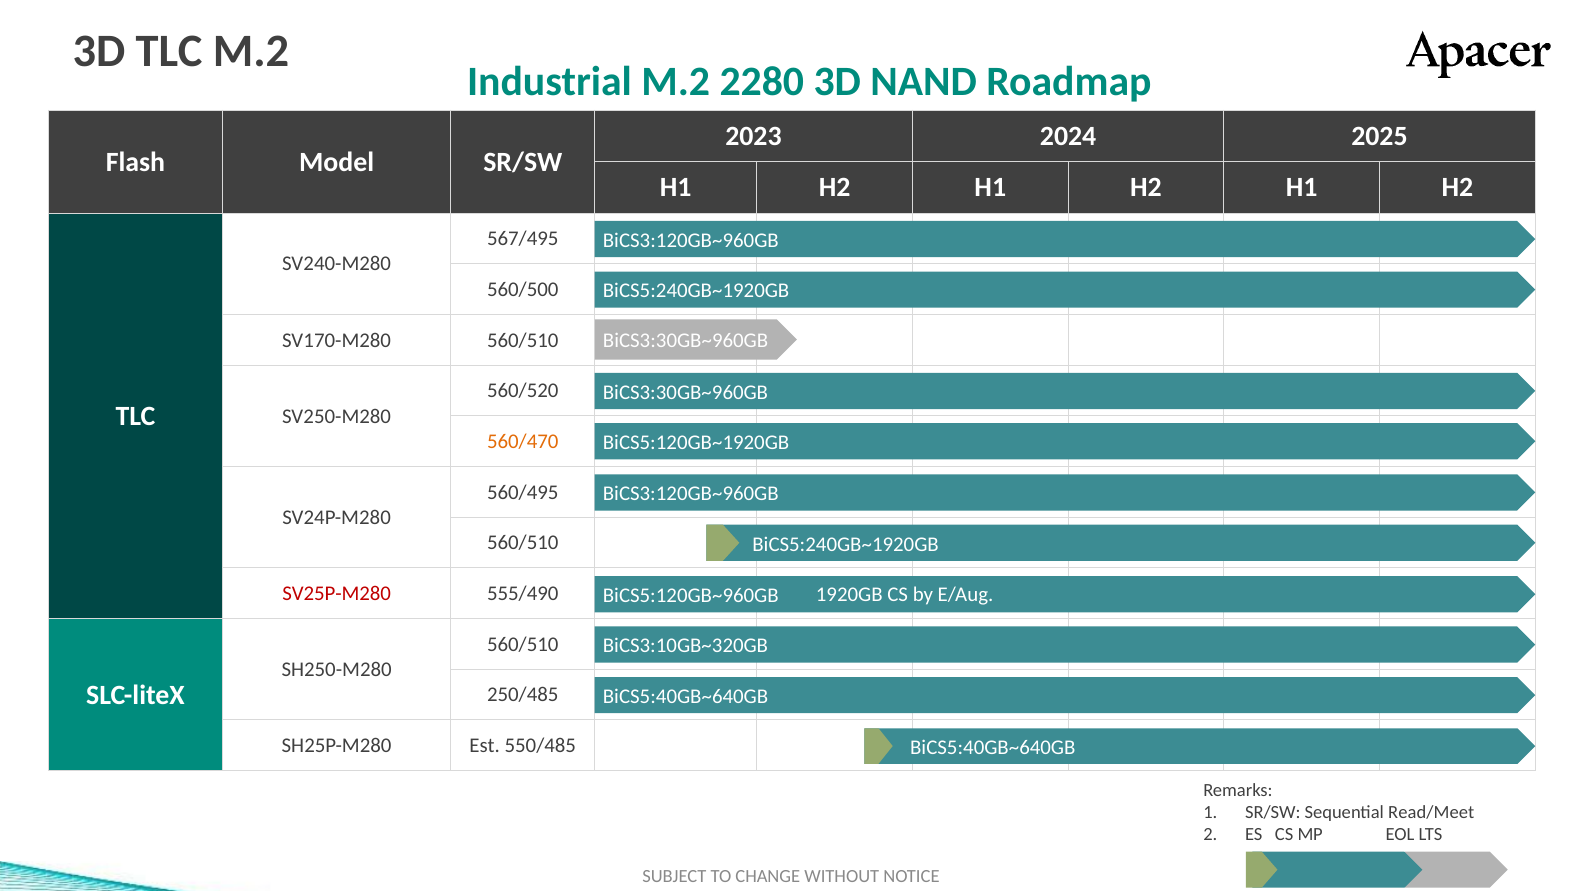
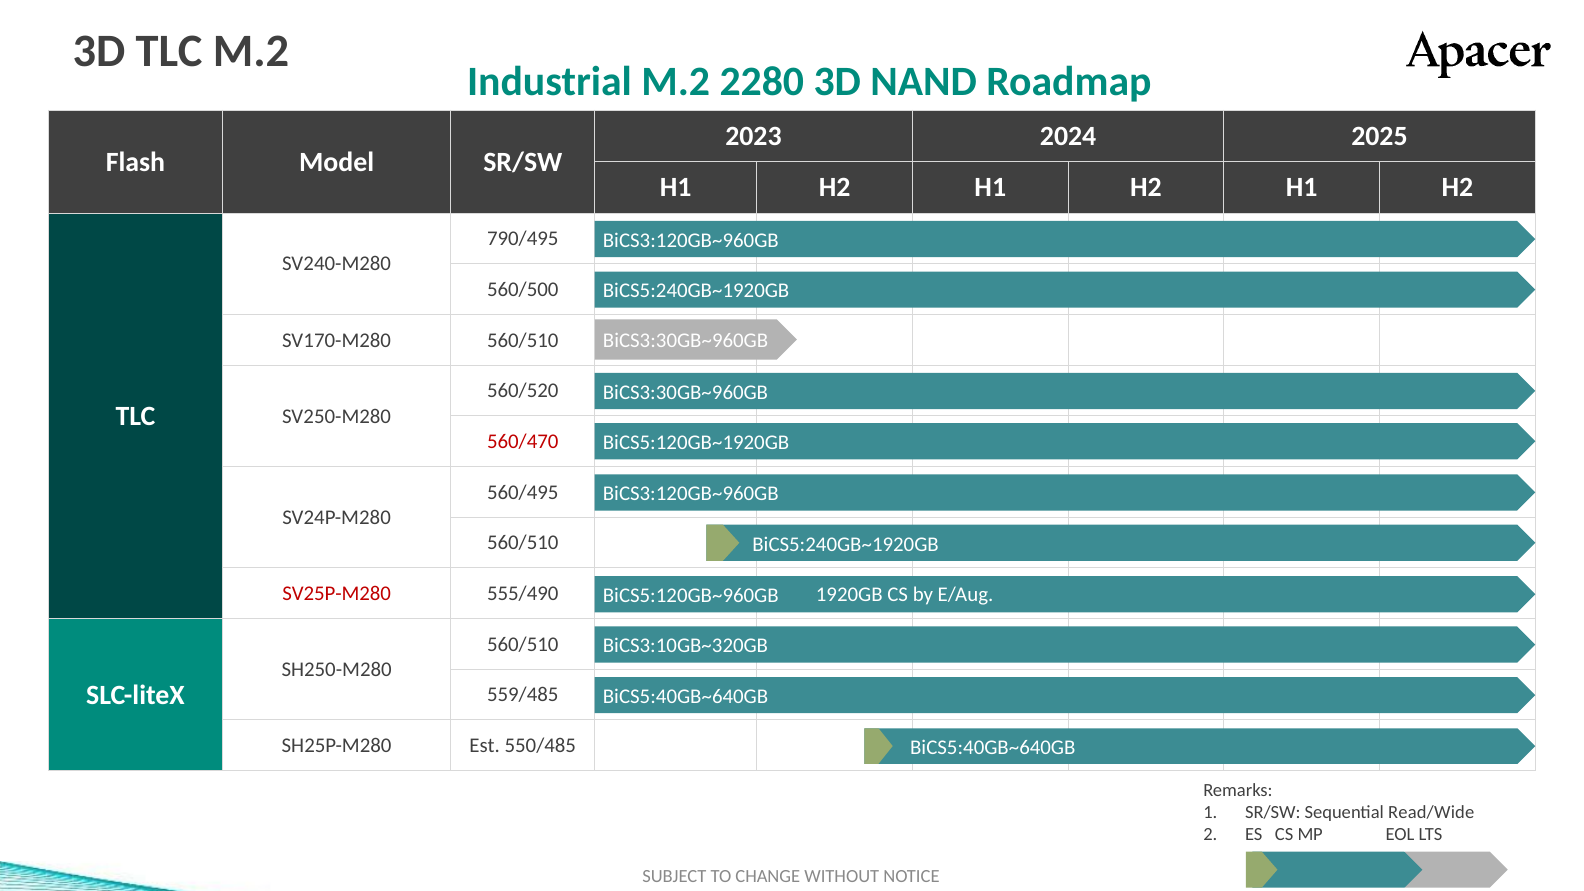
567/495: 567/495 -> 790/495 (523, 239)
560/470 colour: orange -> red (523, 441)
250/485: 250/485 -> 559/485 (523, 695)
Read/Meet: Read/Meet -> Read/Wide (1431, 812)
